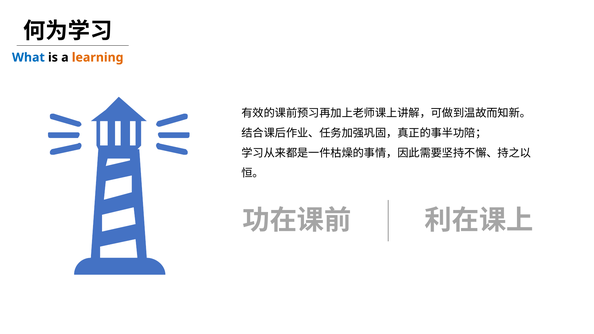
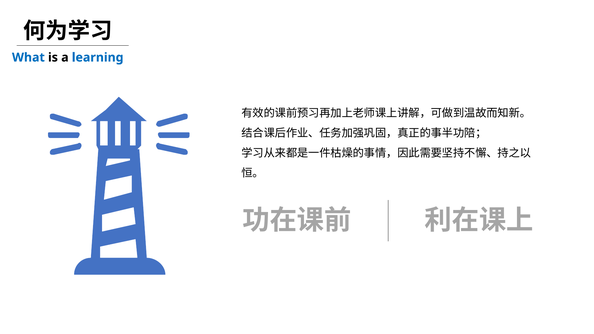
learning colour: orange -> blue (98, 57)
